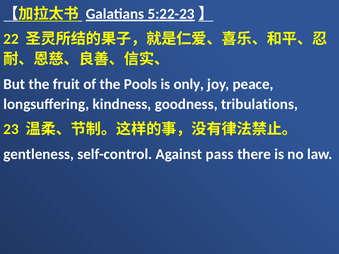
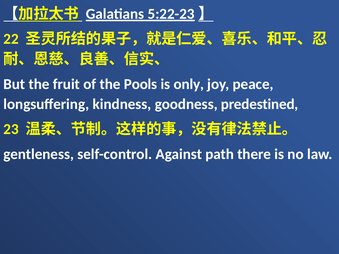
tribulations: tribulations -> predestined (260, 104)
pass: pass -> path (220, 154)
